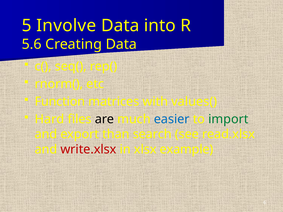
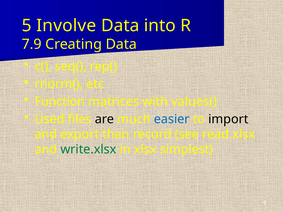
5.6: 5.6 -> 7.9 (32, 44)
Hard: Hard -> Used (50, 119)
import colour: green -> black (228, 119)
search: search -> record (152, 134)
write.xlsx colour: red -> green (88, 149)
example: example -> simplest (186, 149)
